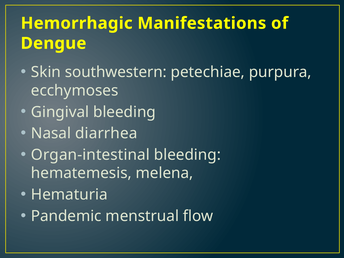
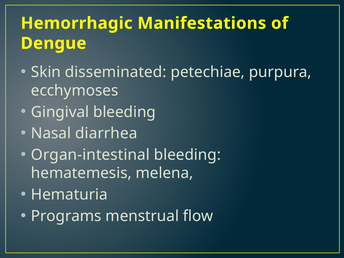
southwestern: southwestern -> disseminated (116, 72)
Pandemic: Pandemic -> Programs (66, 216)
